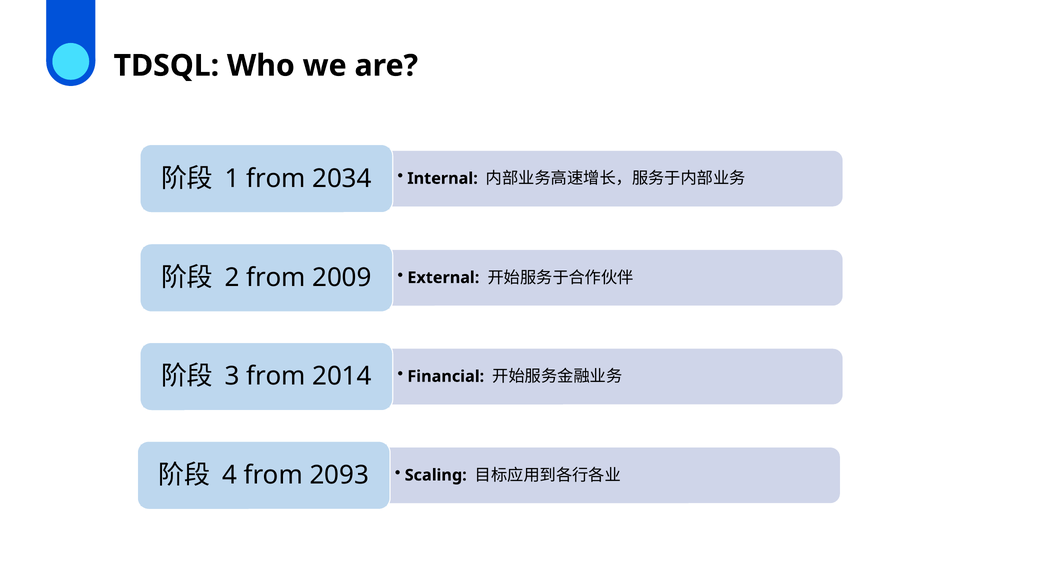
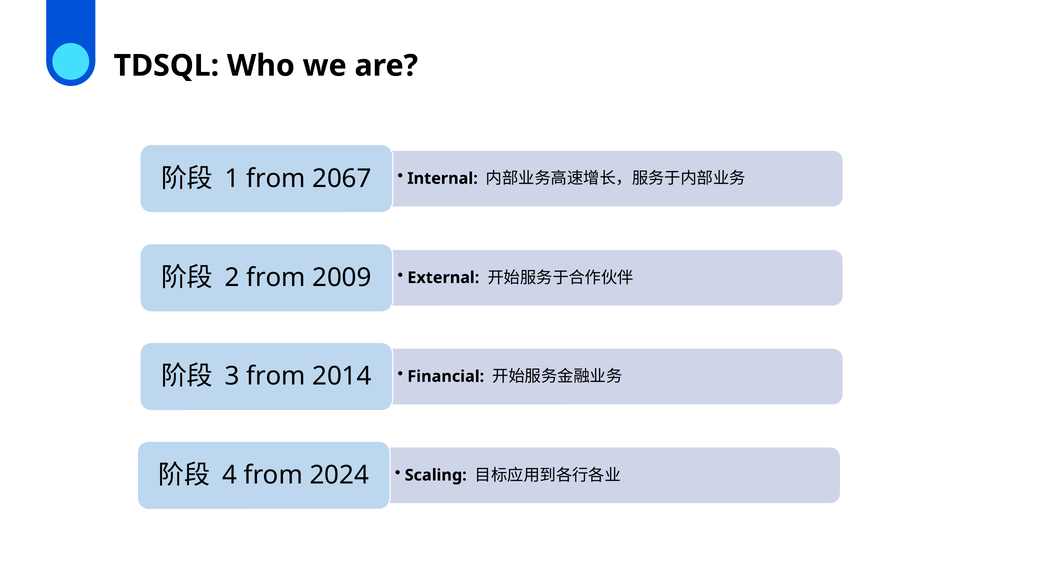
2034: 2034 -> 2067 (342, 178)
2093: 2093 -> 2024 (339, 475)
